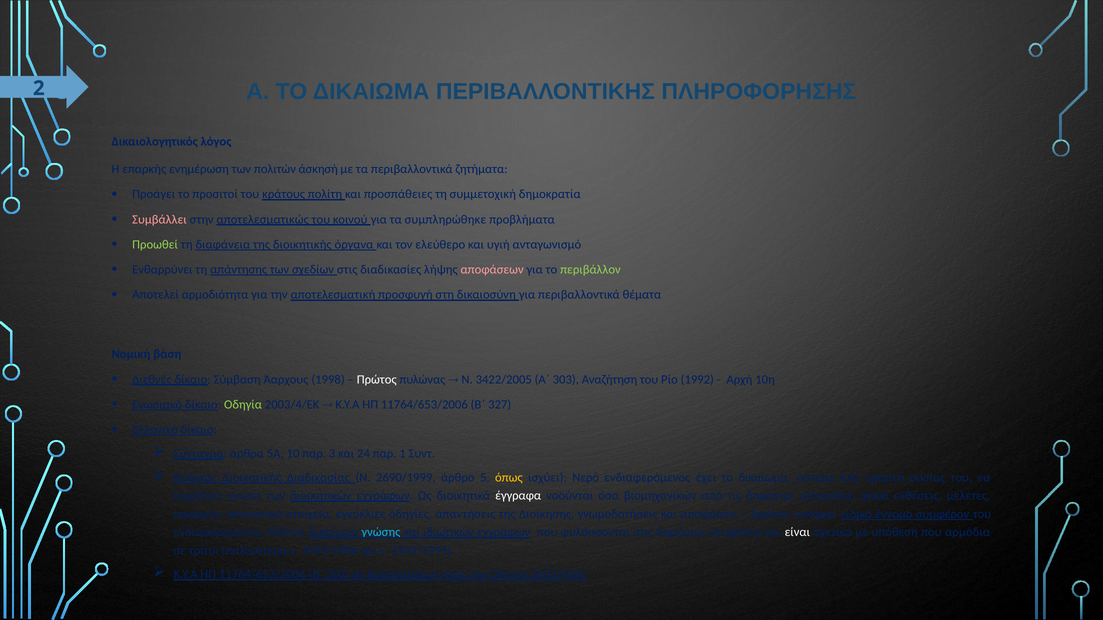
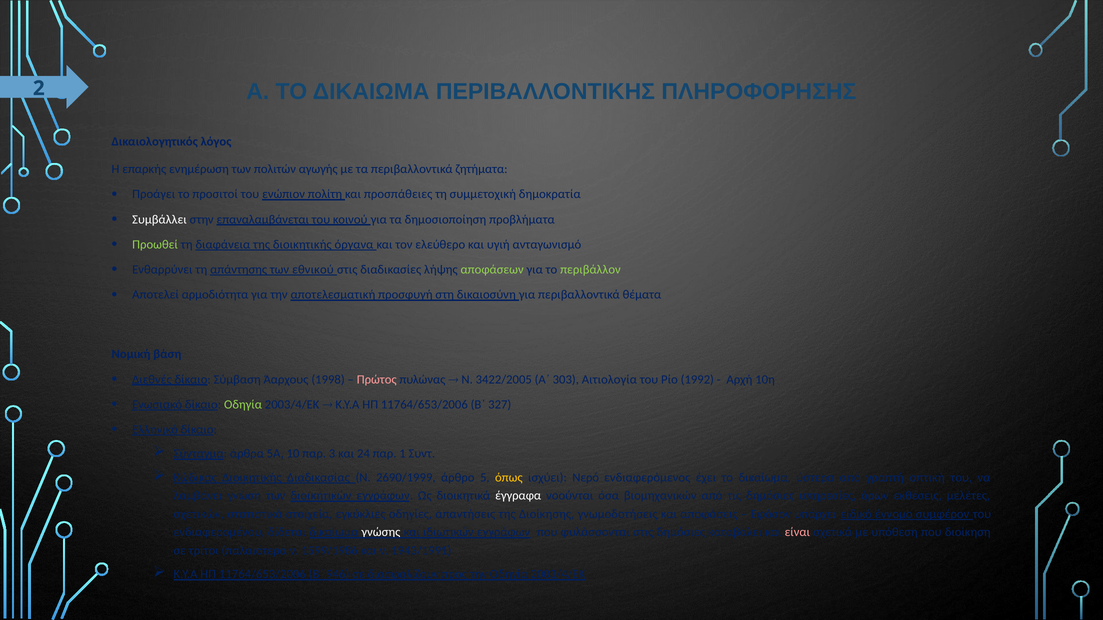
άσκησή: άσκησή -> αγωγής (318, 169)
κράτους: κράτους -> ενώπιον (284, 194)
Συμβάλλει colour: pink -> white (159, 220)
αποτελεσματικώς: αποτελεσματικώς -> επαναλαμβάνεται (263, 220)
συμπληρώθηκε: συμπληρώθηκε -> δημοσιοποίηση (445, 220)
σχεδίων: σχεδίων -> εθνικού (313, 270)
αποφάσεων colour: pink -> light green (492, 270)
Πρώτος colour: white -> pink (377, 380)
Αναζήτηση: Αναζήτηση -> Αιτιολογία (609, 380)
ουσίας: ουσίας -> οπτική (927, 478)
φορά: φορά -> όρων (875, 496)
αφορούν: αφορούν -> σχετικών (199, 514)
γνώσης colour: light blue -> white (381, 533)
είναι colour: white -> pink (797, 533)
αρμόδια: αρμόδια -> διοίκηση (968, 533)
202: 202 -> 946 (338, 575)
